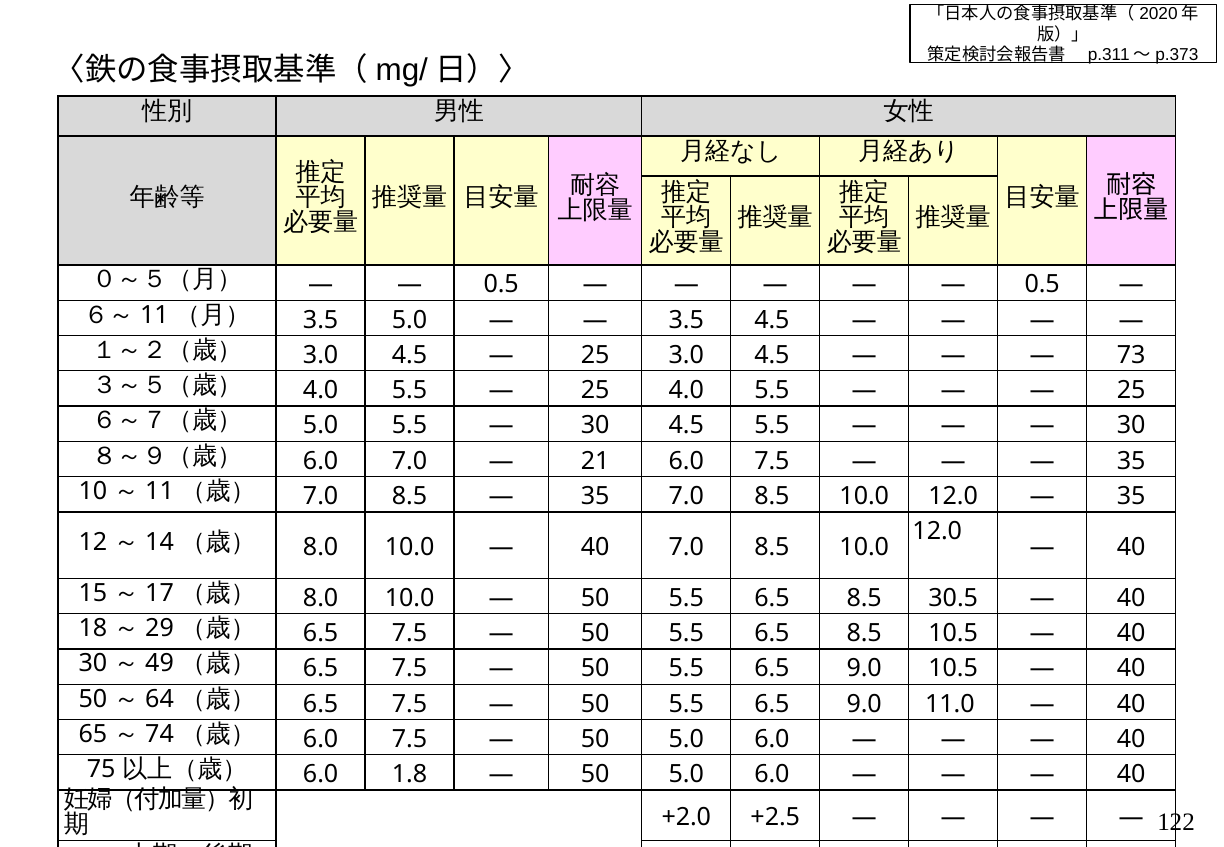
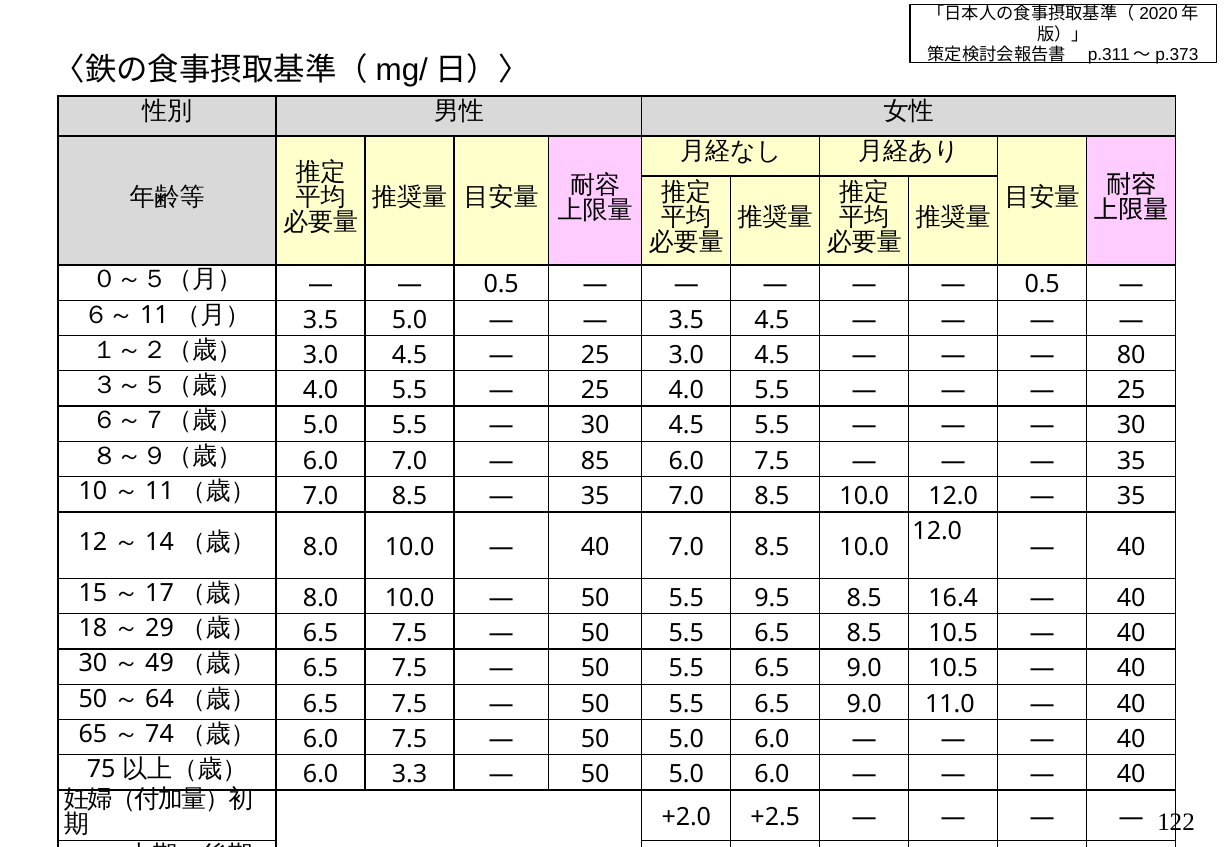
73: 73 -> 80 (1131, 355)
21: 21 -> 85 (595, 461)
6.5: 6.5 -> 9.5 (772, 598)
30.5: 30.5 -> 16.4 (953, 598)
1.8: 1.8 -> 3.3 (410, 775)
